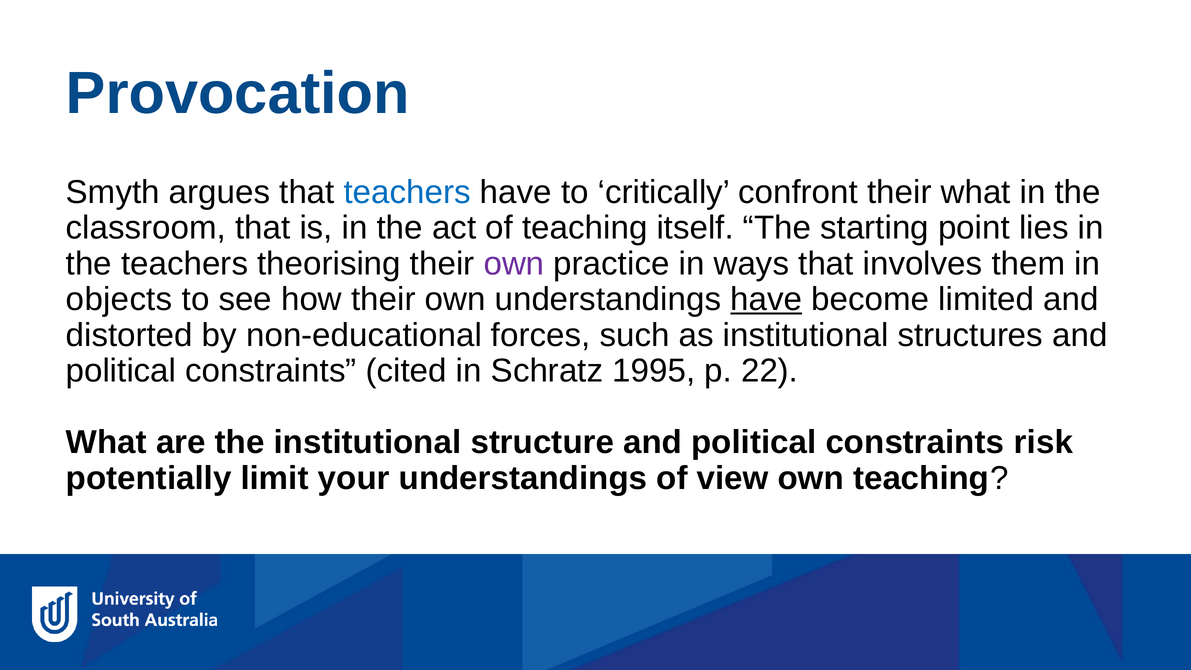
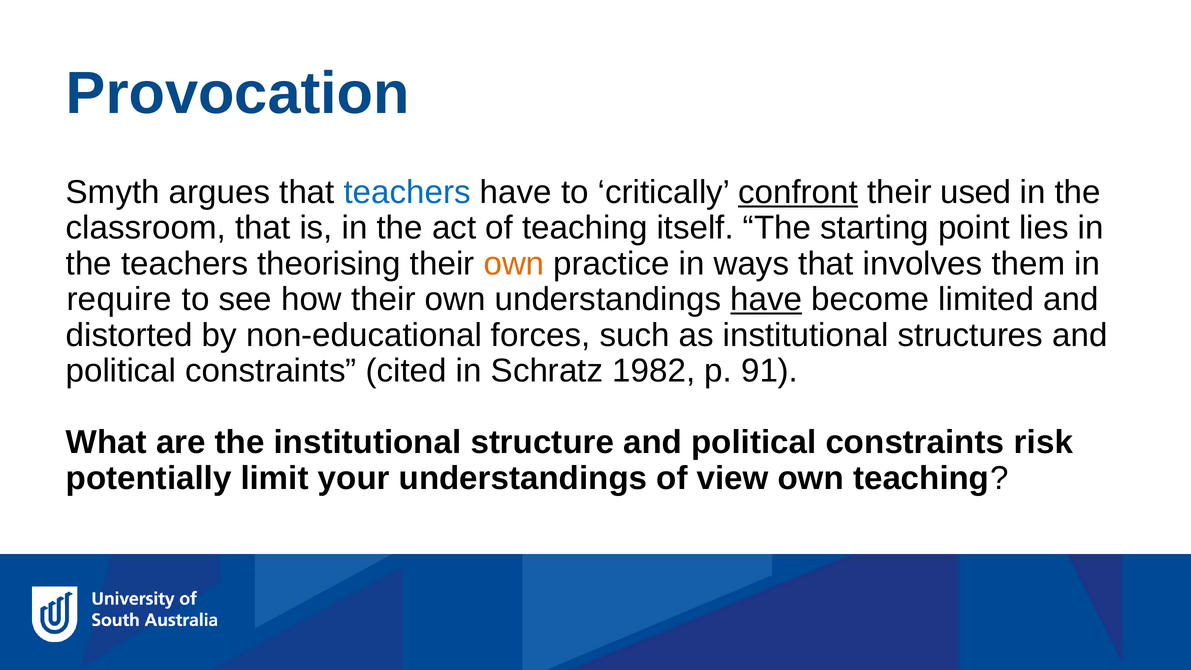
confront underline: none -> present (798, 192)
their what: what -> used (976, 192)
own colour: purple -> orange (514, 264)
objects: objects -> require (119, 299)
1995: 1995 -> 1982 (654, 371)
22: 22 -> 91 (770, 371)
